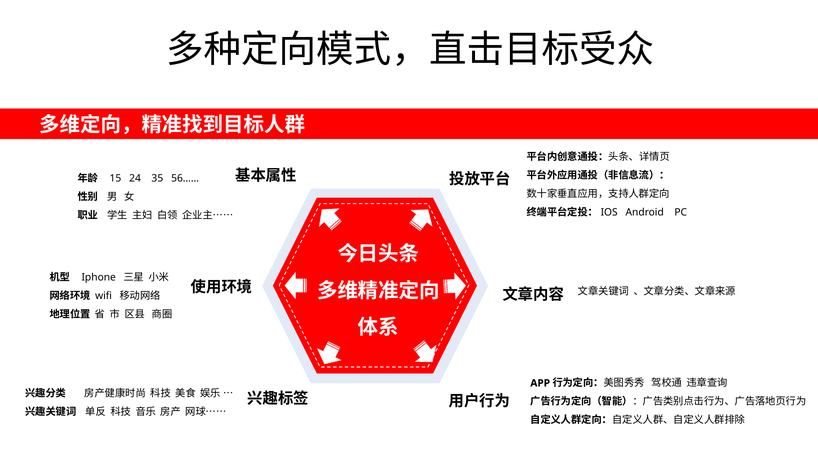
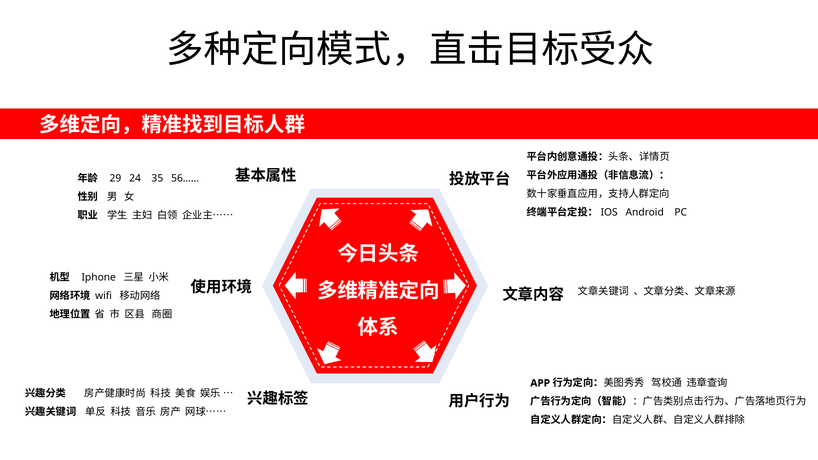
15: 15 -> 29 (115, 179)
